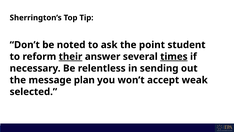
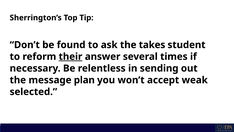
noted: noted -> found (71, 45)
point: point -> takes (152, 45)
times underline: present -> none (174, 56)
